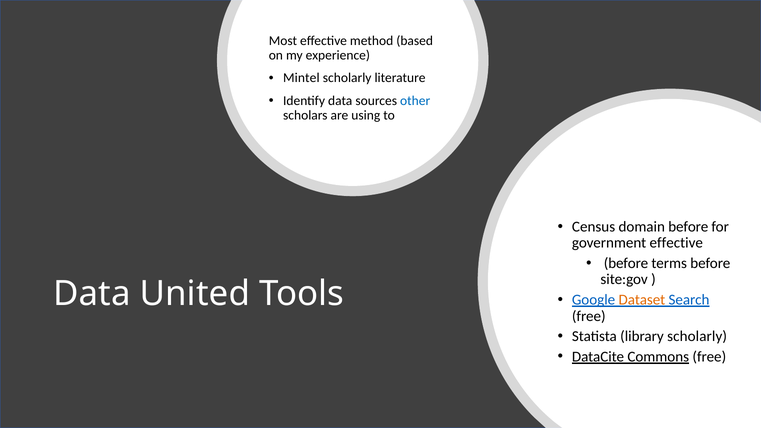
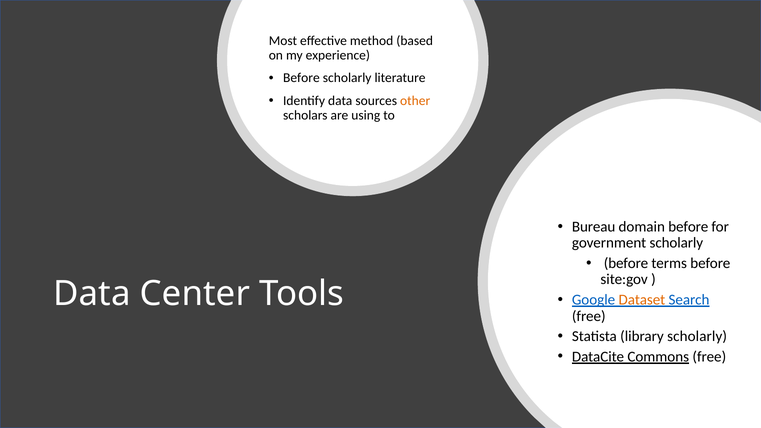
Mintel: Mintel -> Before (301, 78)
other colour: blue -> orange (415, 101)
Census: Census -> Bureau (594, 227)
government effective: effective -> scholarly (676, 243)
United: United -> Center (195, 294)
